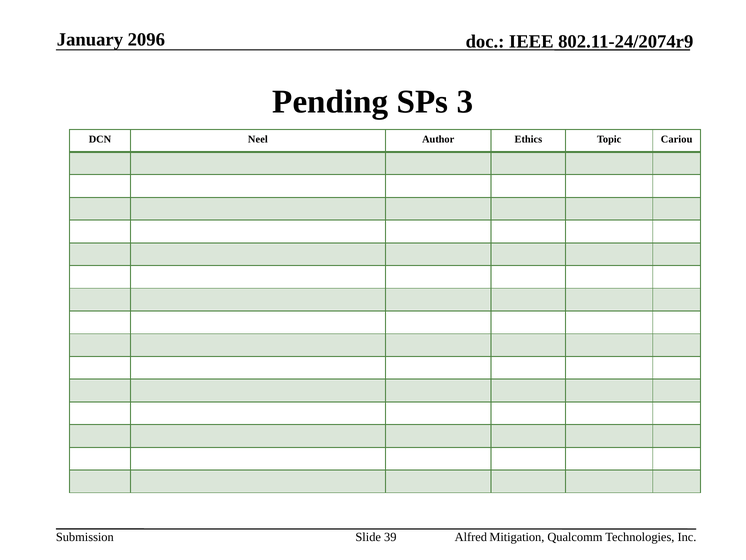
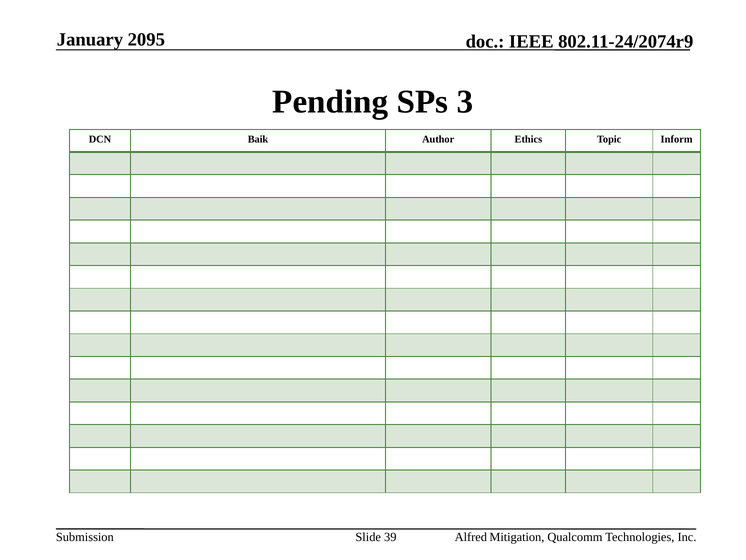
2096: 2096 -> 2095 (146, 40)
Neel: Neel -> Baik (258, 139)
Cariou: Cariou -> Inform (677, 139)
